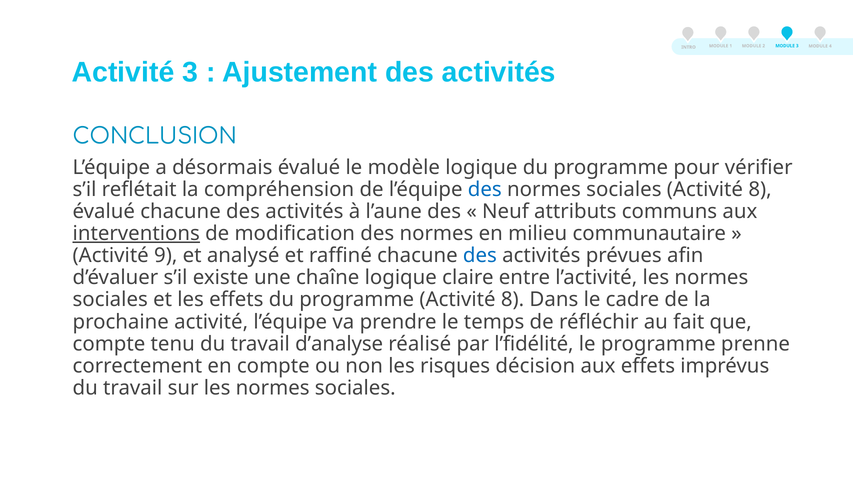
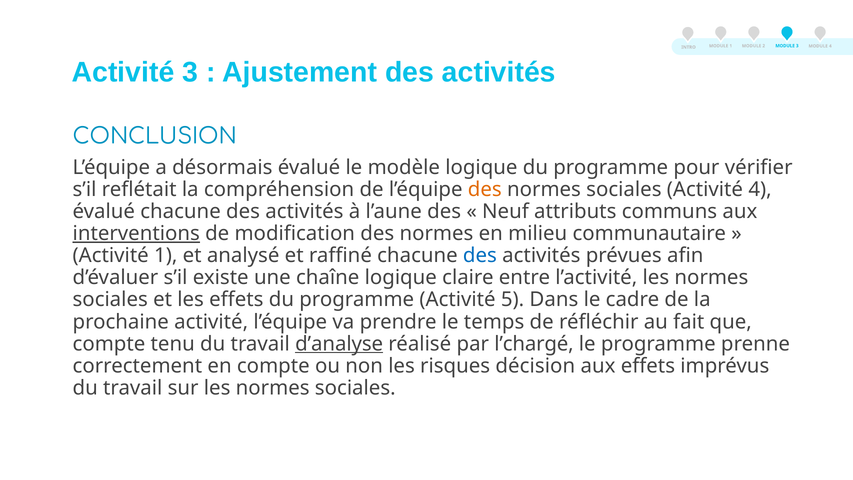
des colour: blue -> orange (485, 189)
sociales Activité 8: 8 -> 4 (760, 189)
Activité 9: 9 -> 1 (166, 255)
programme Activité 8: 8 -> 5 (513, 300)
d’analyse underline: none -> present (339, 344)
l’fidélité: l’fidélité -> l’chargé (534, 344)
